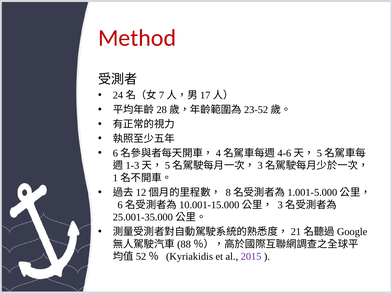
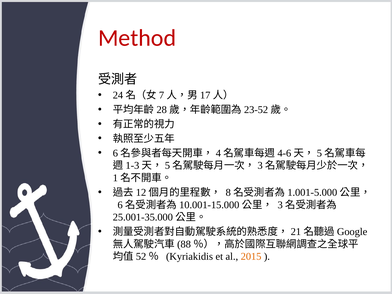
2015 colour: purple -> orange (251, 257)
